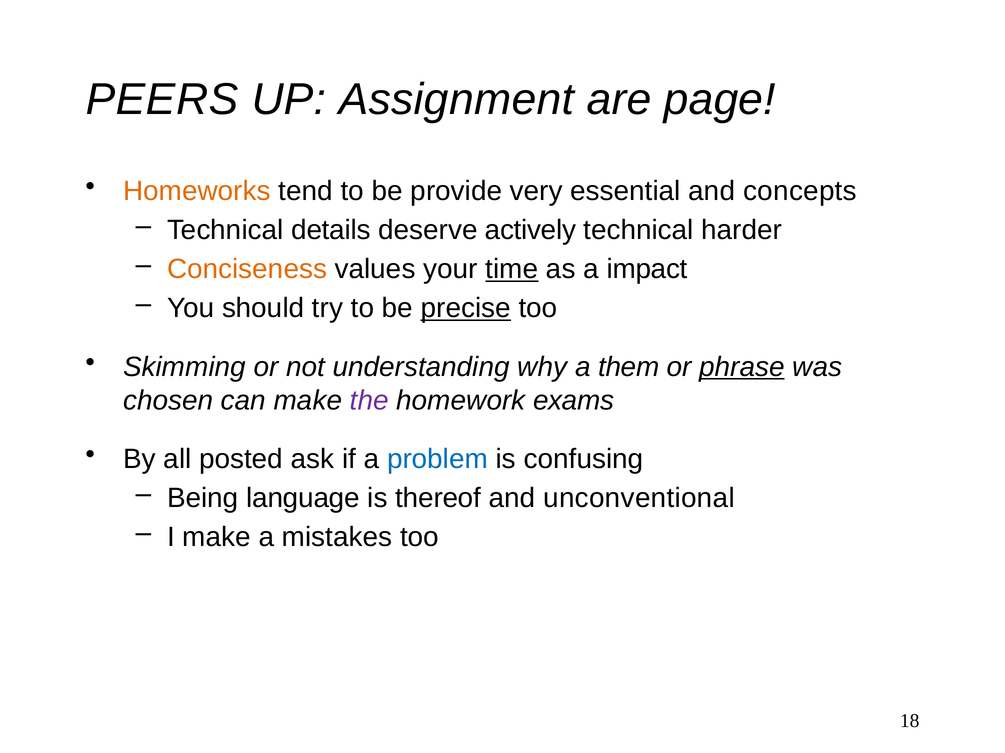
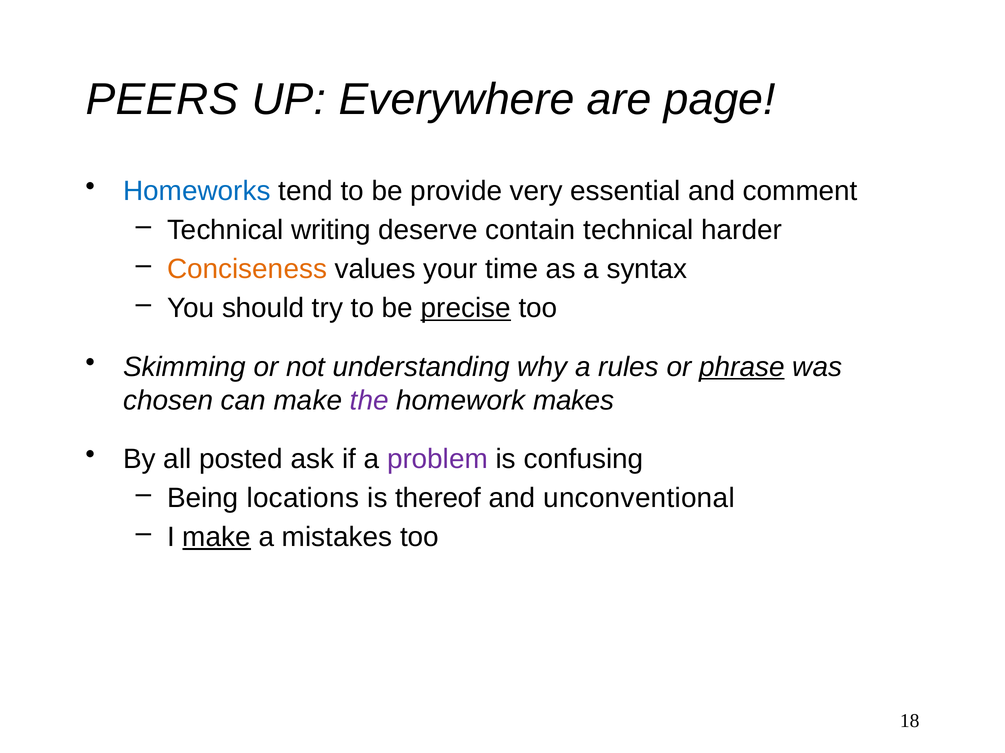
Assignment: Assignment -> Everywhere (457, 99)
Homeworks colour: orange -> blue (197, 191)
concepts: concepts -> comment (800, 191)
details: details -> writing (331, 230)
actively: actively -> contain (530, 230)
time underline: present -> none (512, 269)
impact: impact -> syntax (647, 269)
them: them -> rules (629, 367)
exams: exams -> makes (574, 401)
problem colour: blue -> purple (438, 459)
language: language -> locations (303, 498)
make underline: none -> present (217, 538)
